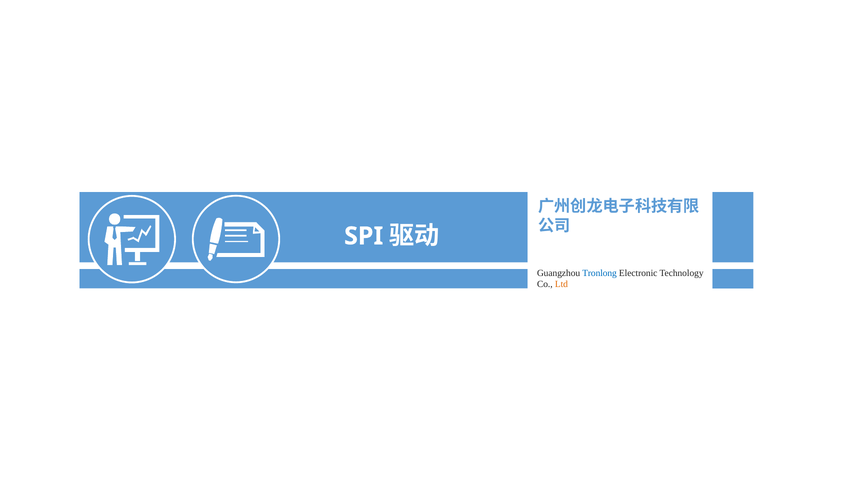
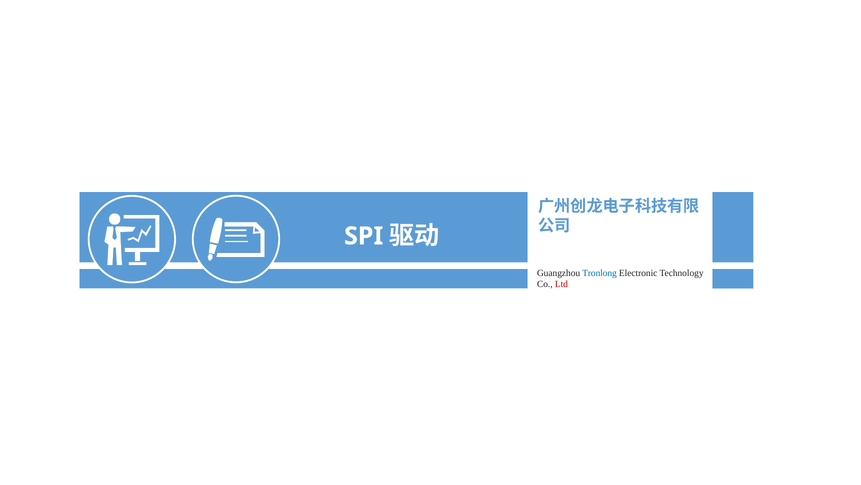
Ltd colour: orange -> red (561, 284)
